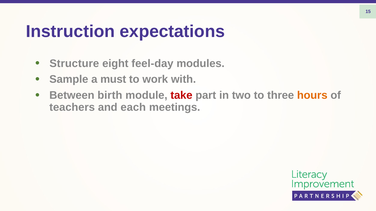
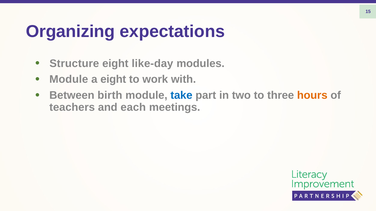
Instruction: Instruction -> Organizing (70, 32)
feel-day: feel-day -> like-day (152, 64)
Sample: Sample -> Module (69, 80)
a must: must -> eight (113, 80)
take colour: red -> blue (181, 96)
